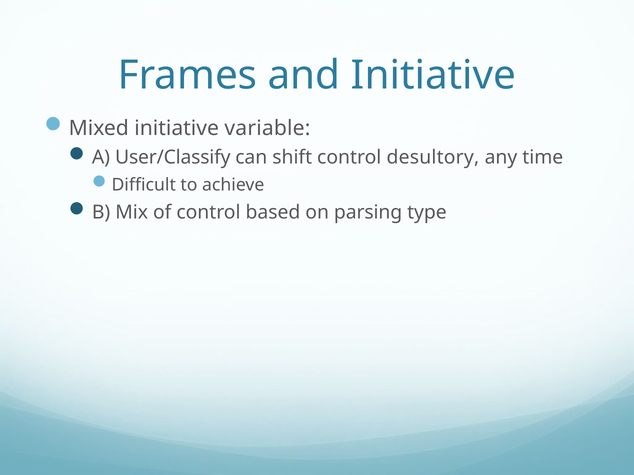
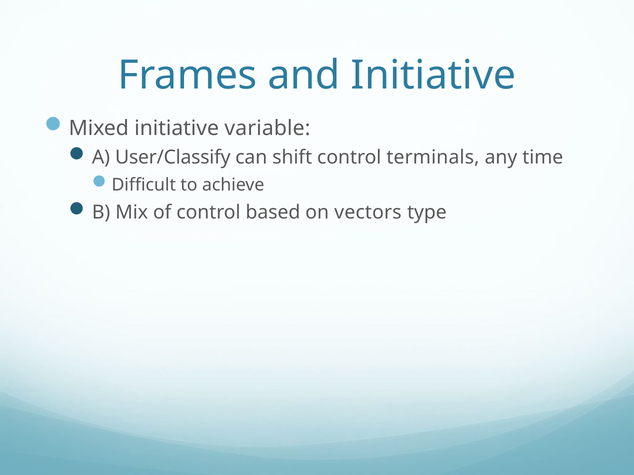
desultory: desultory -> terminals (433, 158)
parsing: parsing -> vectors (368, 213)
